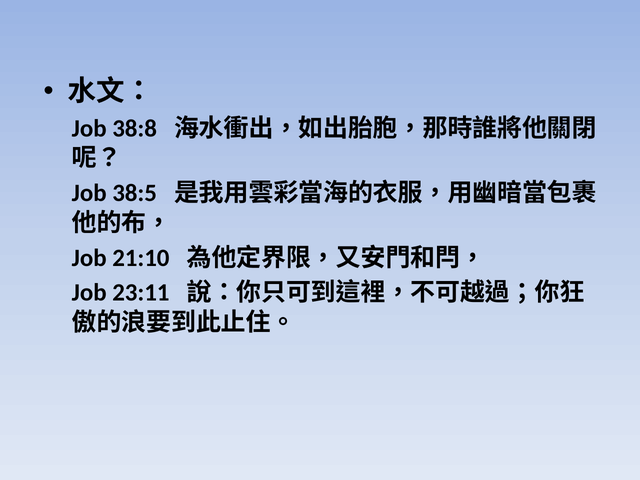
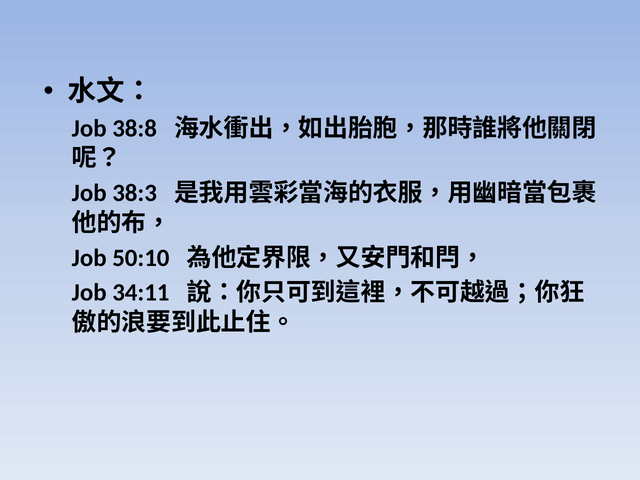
38:5: 38:5 -> 38:3 (135, 193)
21:10: 21:10 -> 50:10 (141, 258)
23:11: 23:11 -> 34:11 (141, 293)
